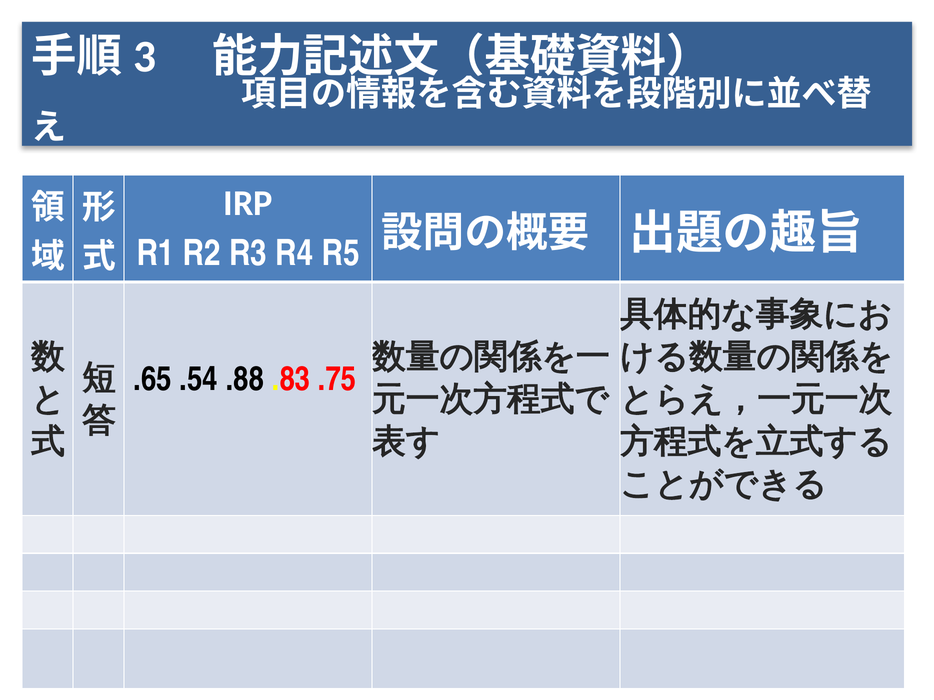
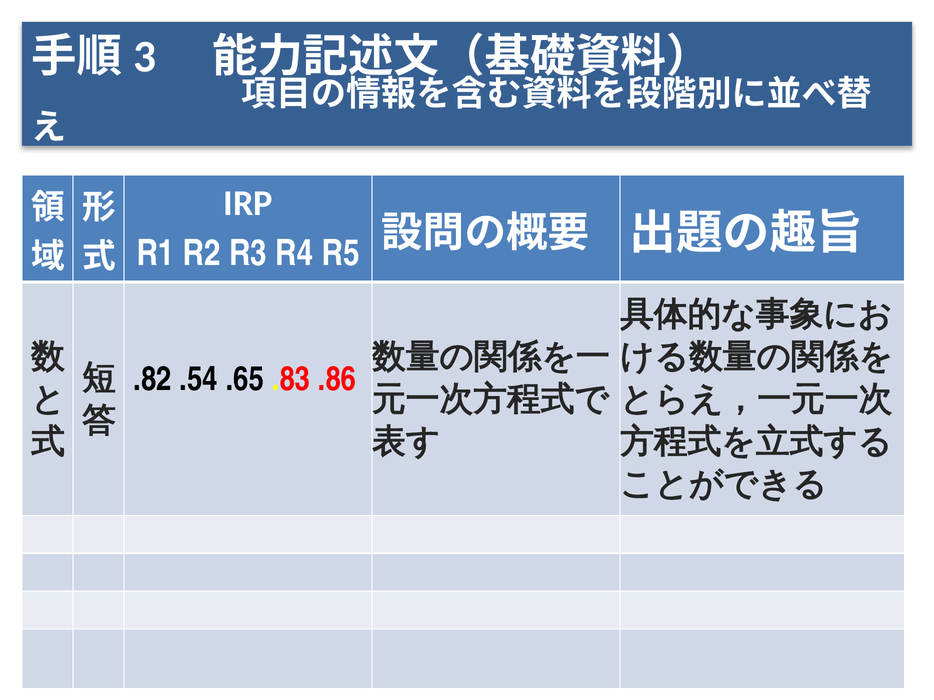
.65: .65 -> .82 (153, 379)
.88: .88 -> .65 (245, 379)
.75: .75 -> .86 (337, 379)
